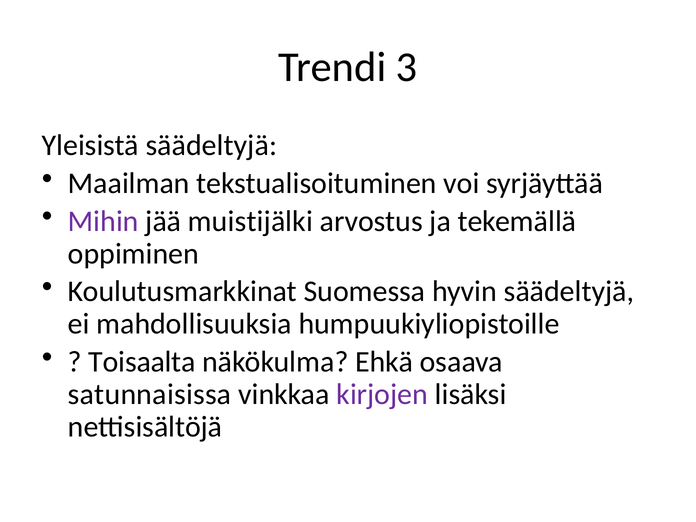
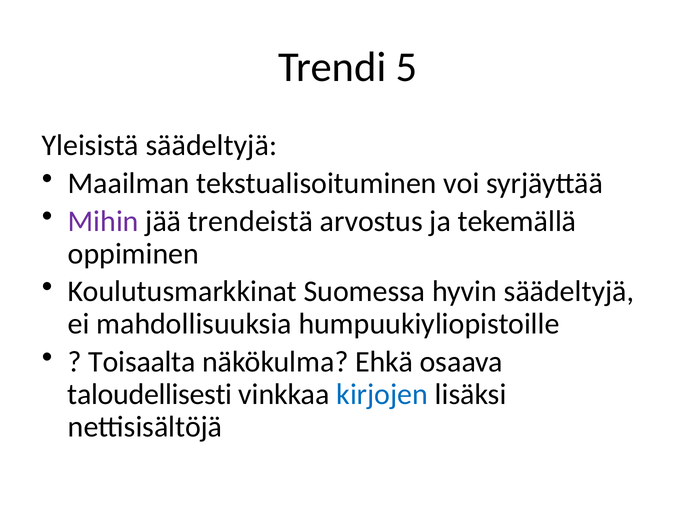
3: 3 -> 5 (407, 67)
muistijälki: muistijälki -> trendeistä (251, 221)
satunnaisissa: satunnaisissa -> taloudellisesti (150, 394)
kirjojen colour: purple -> blue (382, 394)
